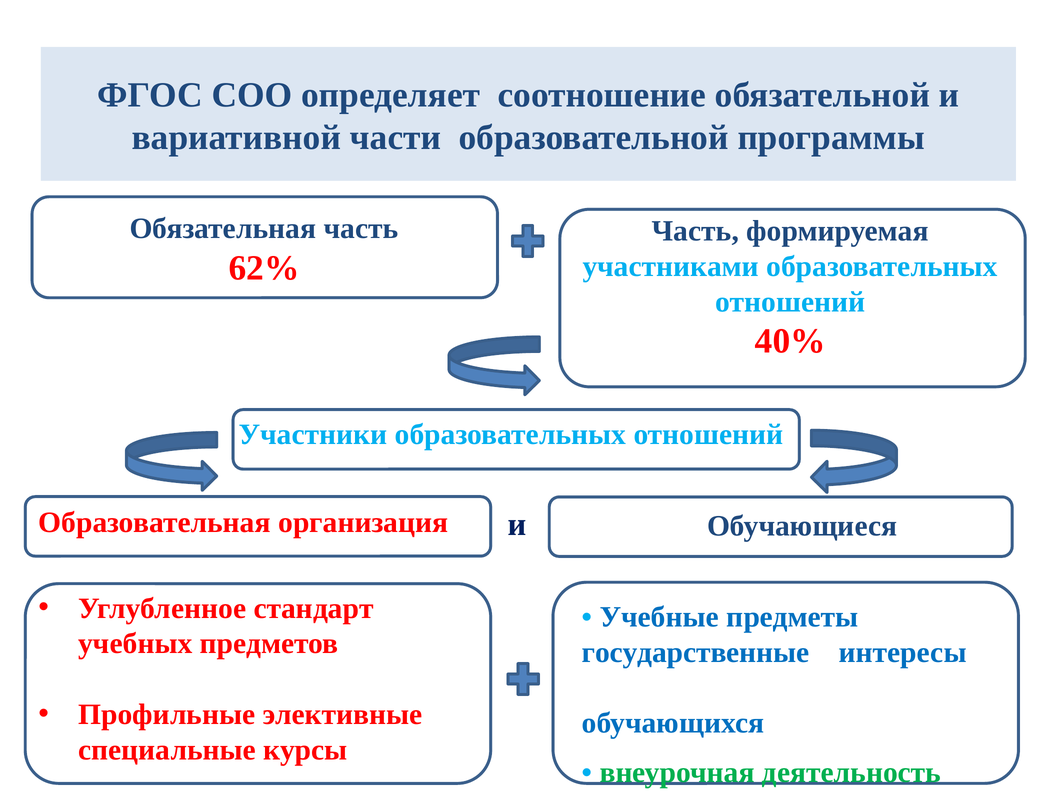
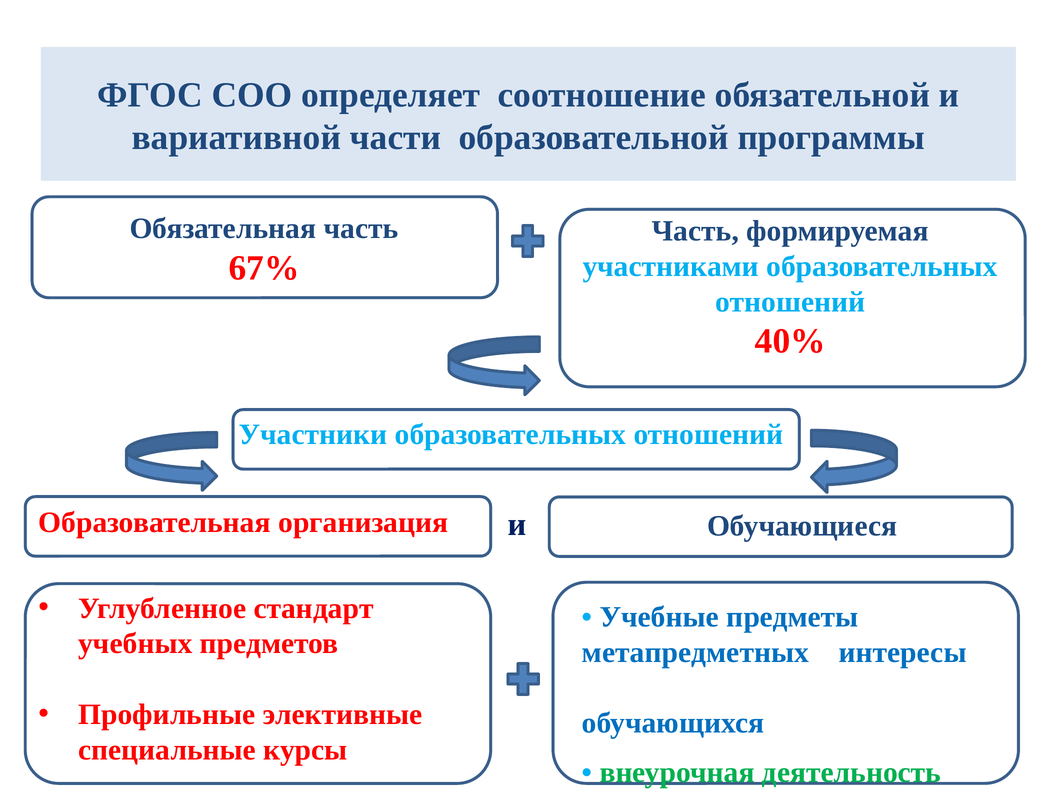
62%: 62% -> 67% (264, 268)
государственные: государственные -> метапредметных (695, 652)
